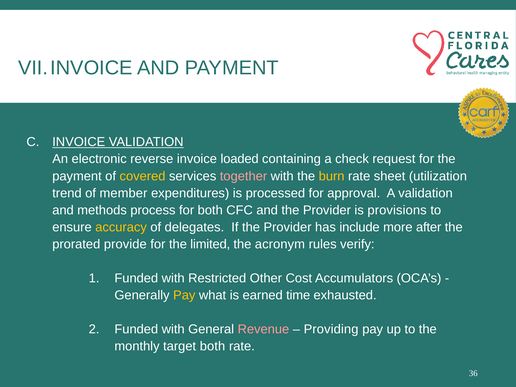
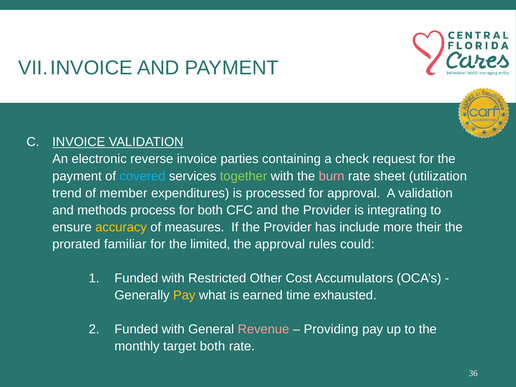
loaded: loaded -> parties (240, 159)
covered colour: yellow -> light blue (143, 176)
together colour: pink -> light green (244, 176)
burn colour: yellow -> pink (332, 176)
provisions: provisions -> integrating (397, 210)
delegates: delegates -> measures (194, 227)
after: after -> their (429, 227)
provide: provide -> familiar (125, 244)
the acronym: acronym -> approval (280, 244)
verify: verify -> could (357, 244)
